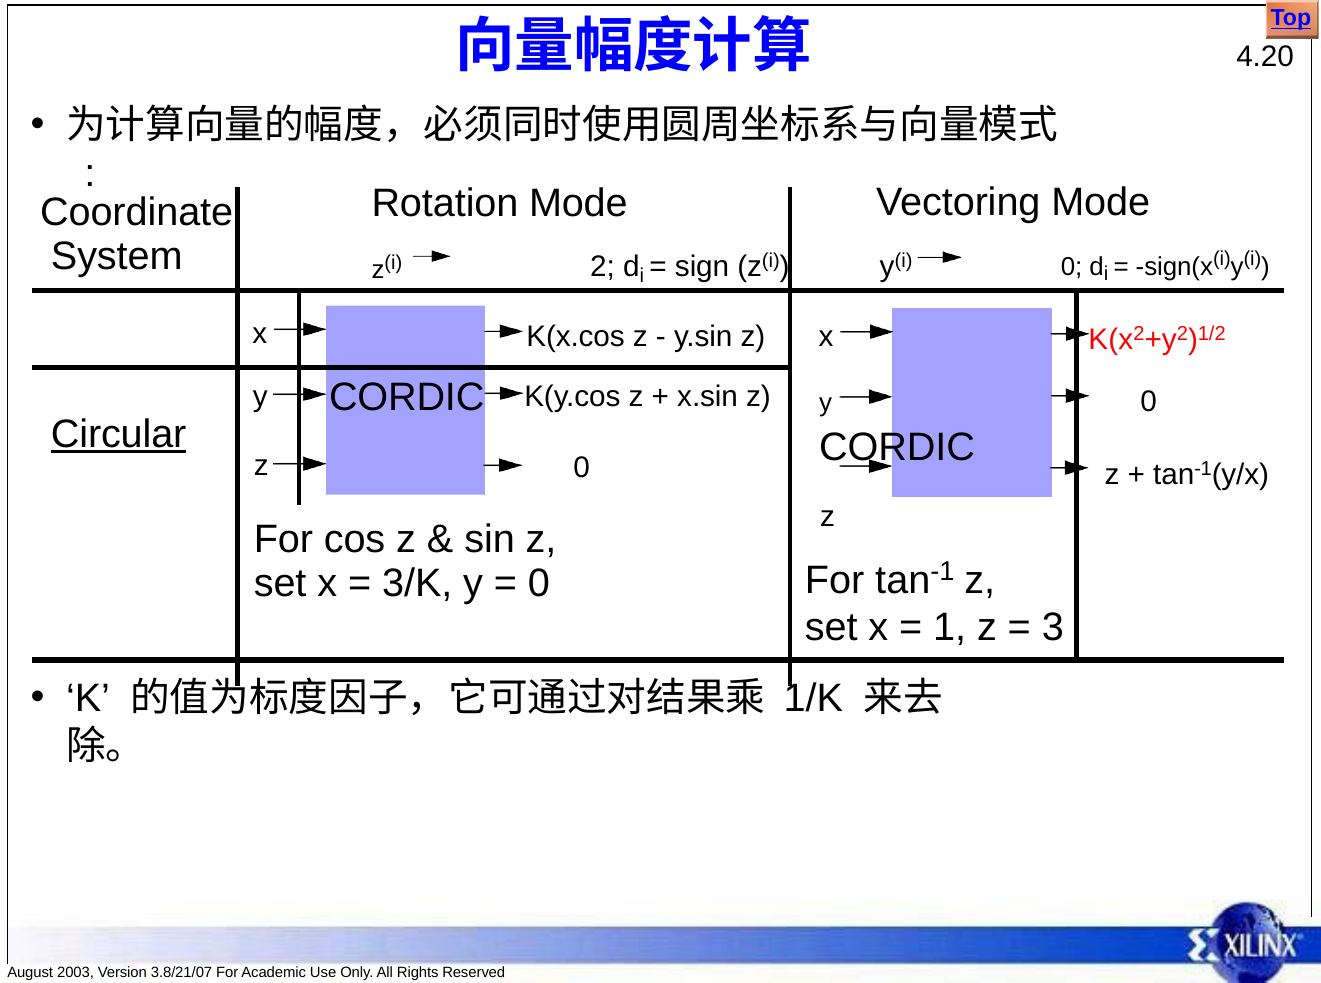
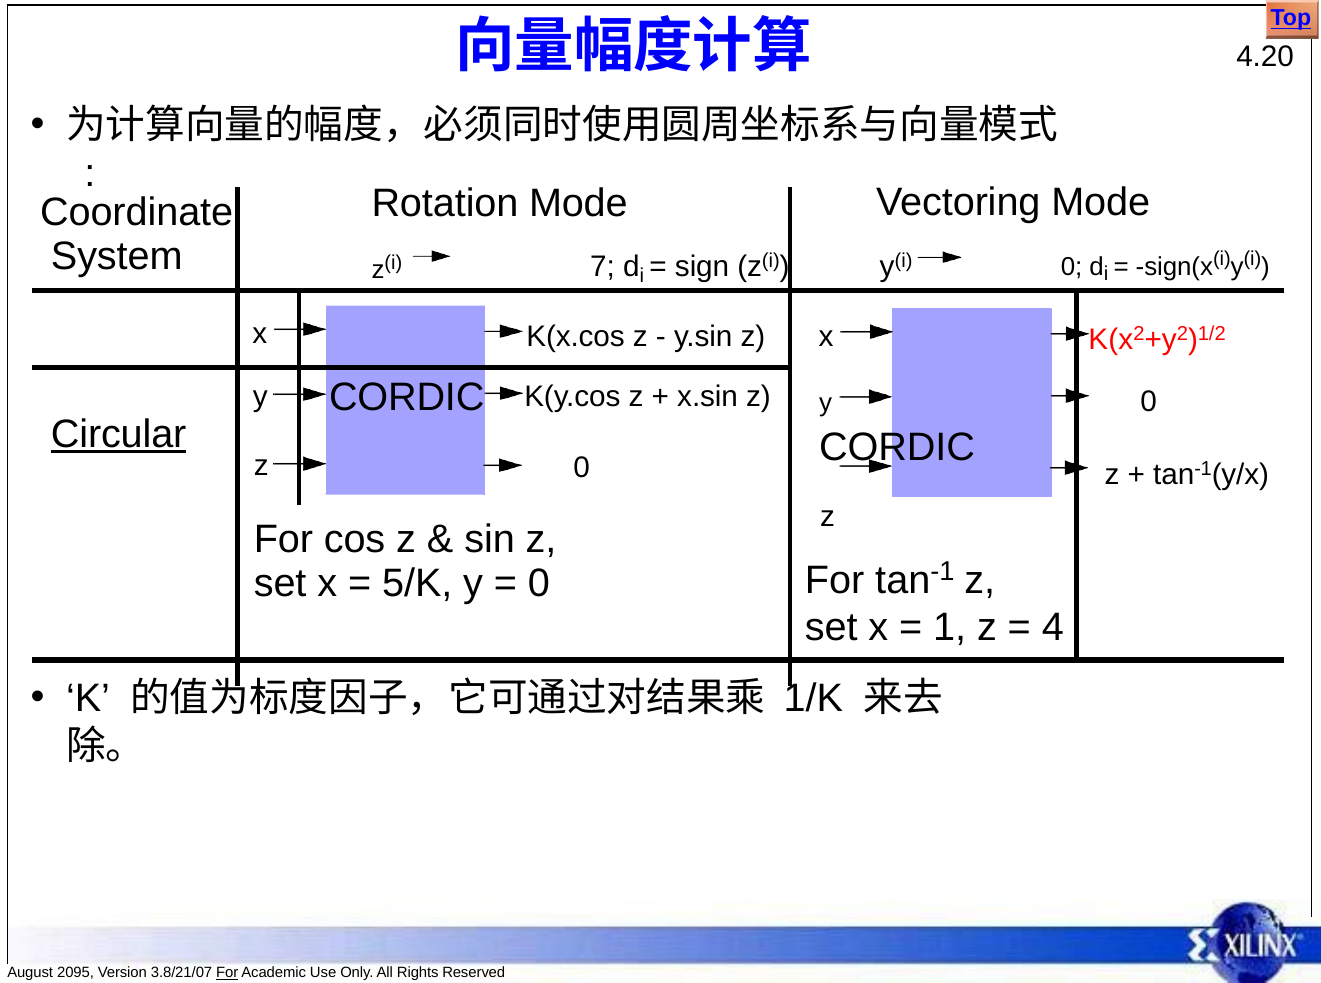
2: 2 -> 7 (603, 267)
3/K: 3/K -> 5/K (417, 584)
3: 3 -> 4 (1053, 627)
2003: 2003 -> 2095 (76, 973)
For underline: none -> present (227, 973)
